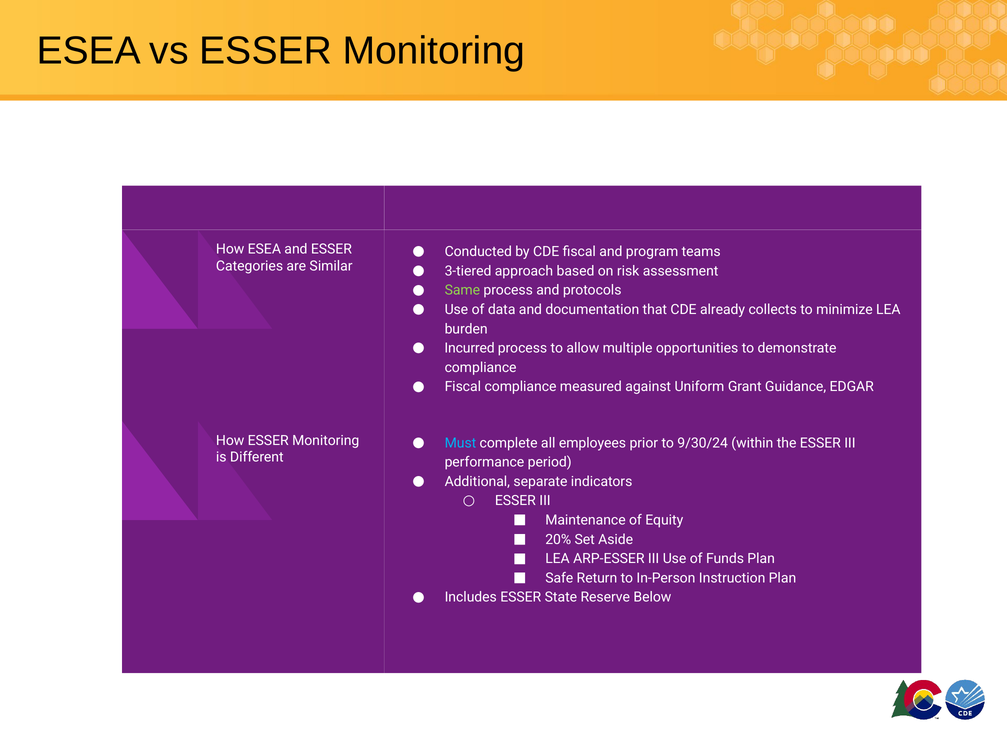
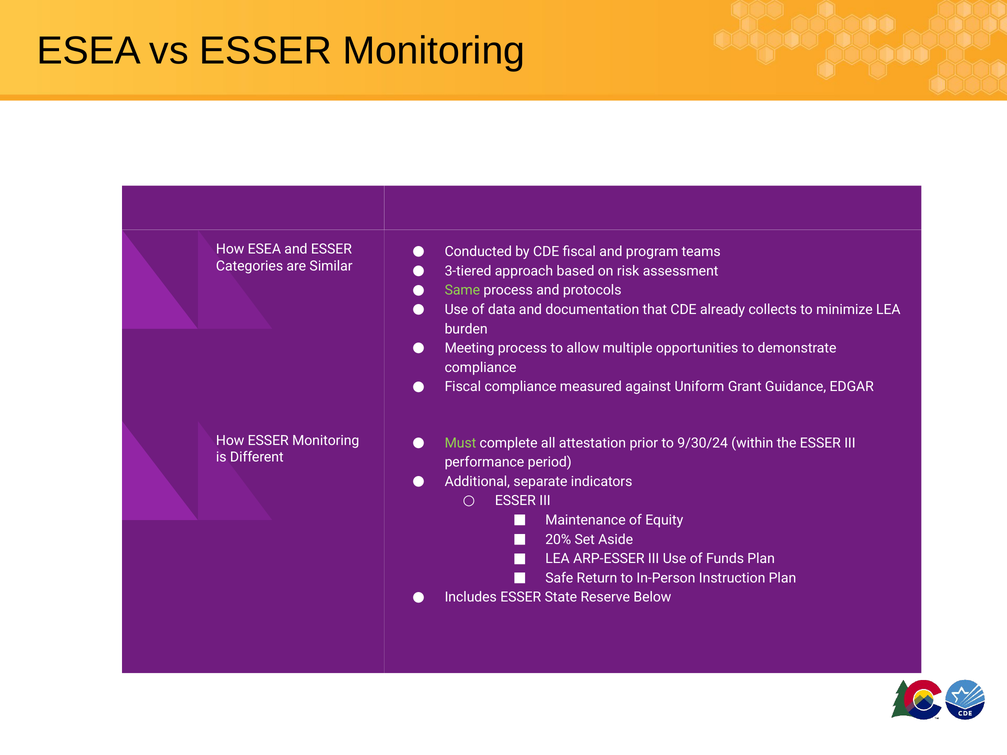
Incurred: Incurred -> Meeting (470, 348)
Must colour: light blue -> light green (460, 443)
employees: employees -> attestation (592, 443)
